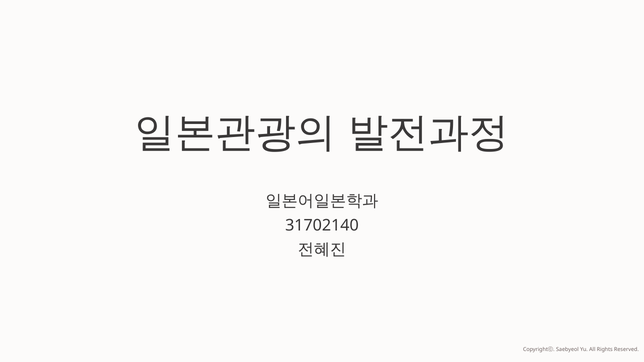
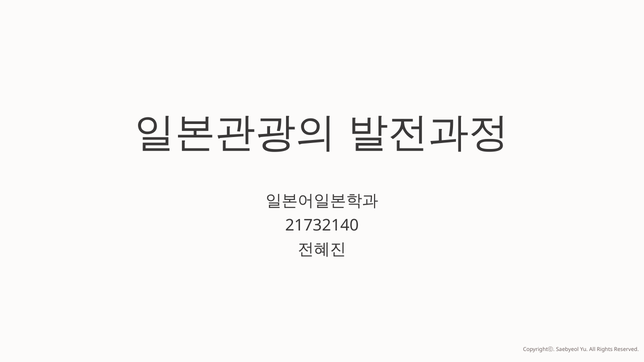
31702140: 31702140 -> 21732140 (322, 225)
